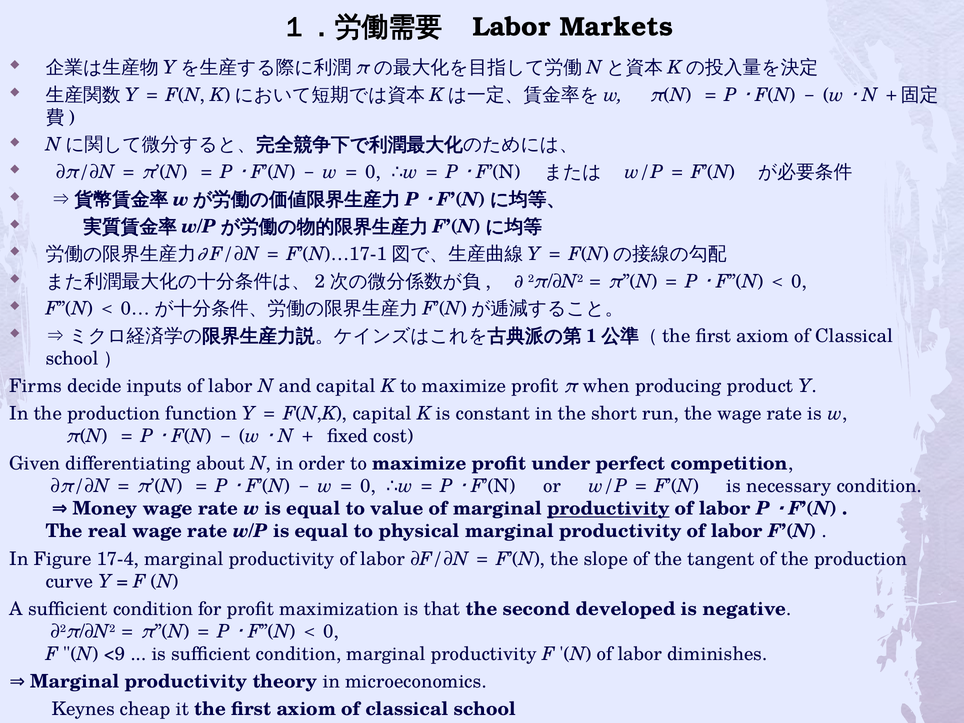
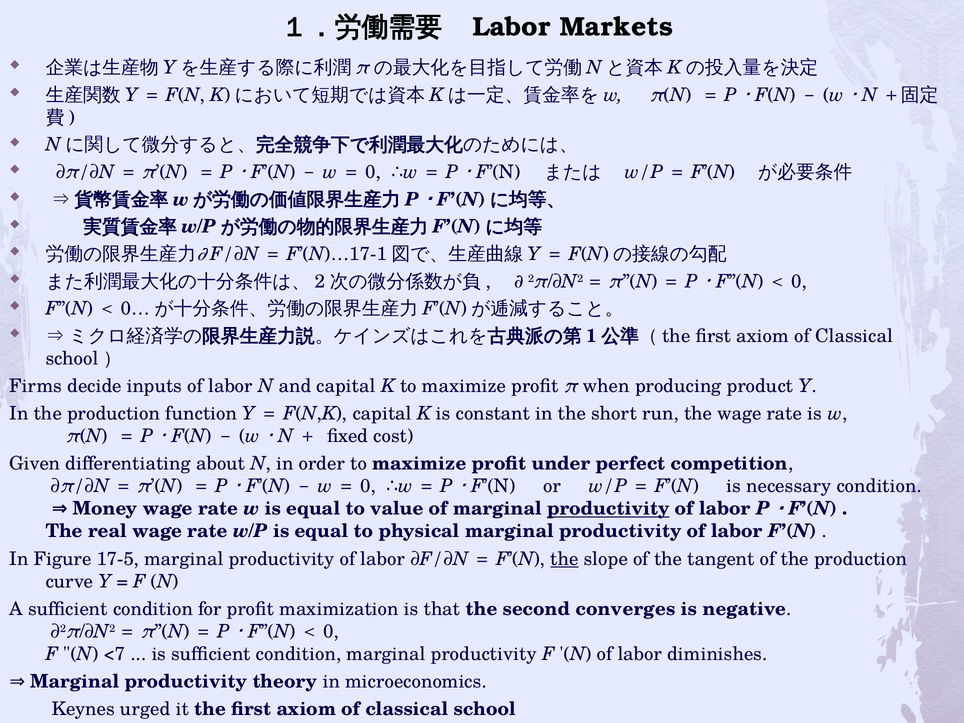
17-4: 17-4 -> 17-5 (118, 559)
the underline: none -> present (565, 559)
developed: developed -> converges (626, 609)
<9: <9 -> <7 (115, 654)
cheap: cheap -> urged (145, 709)
